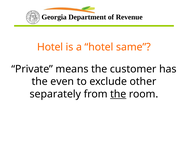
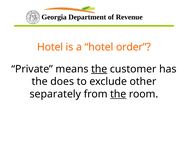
same: same -> order (133, 47)
the underline: none -> present (99, 69)
even: even -> does (62, 82)
